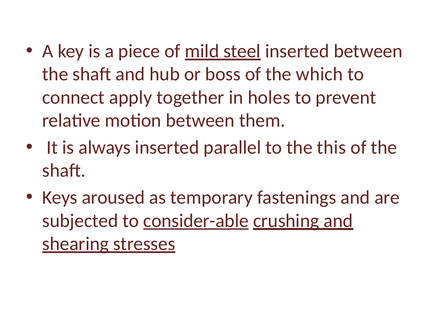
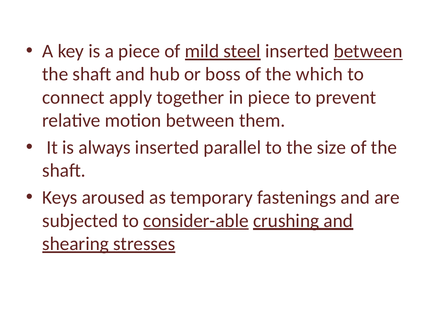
between underline: none -> present (368, 51)
in holes: holes -> piece (269, 97)
this: this -> size (332, 147)
